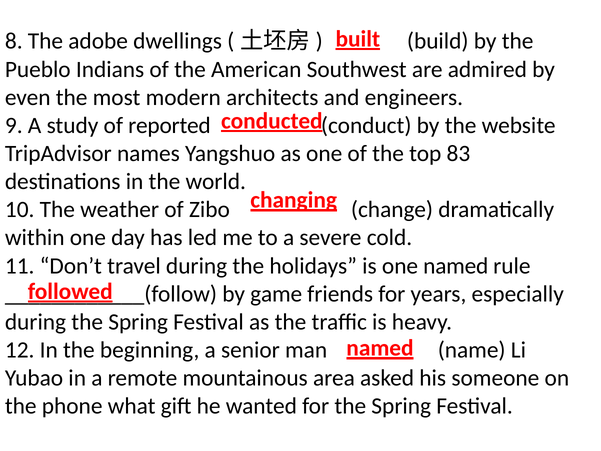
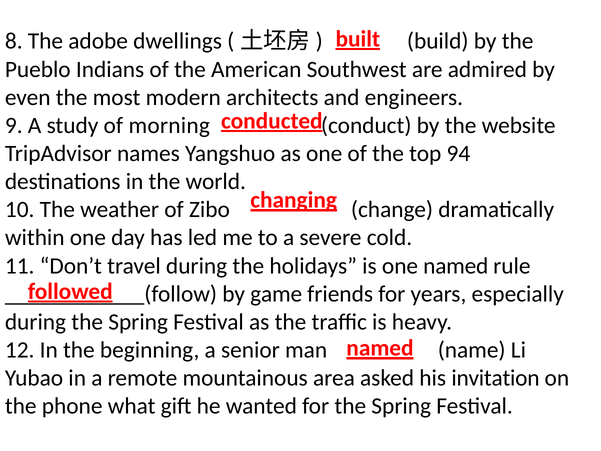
reported: reported -> morning (169, 125)
83: 83 -> 94 (458, 153)
someone: someone -> invitation (495, 378)
